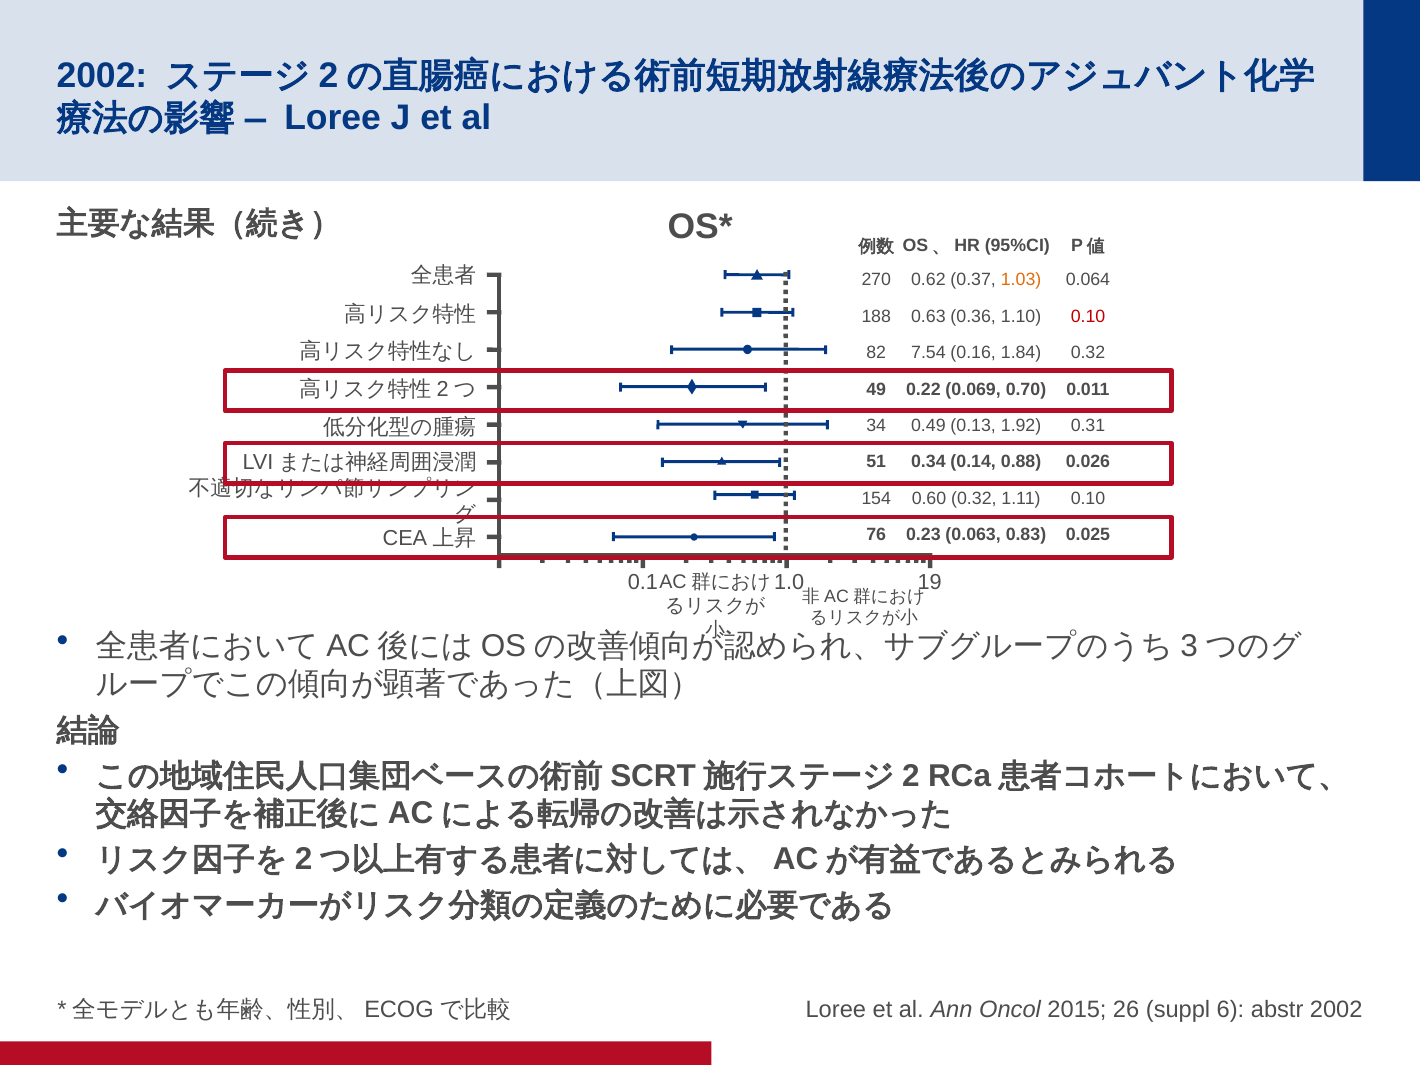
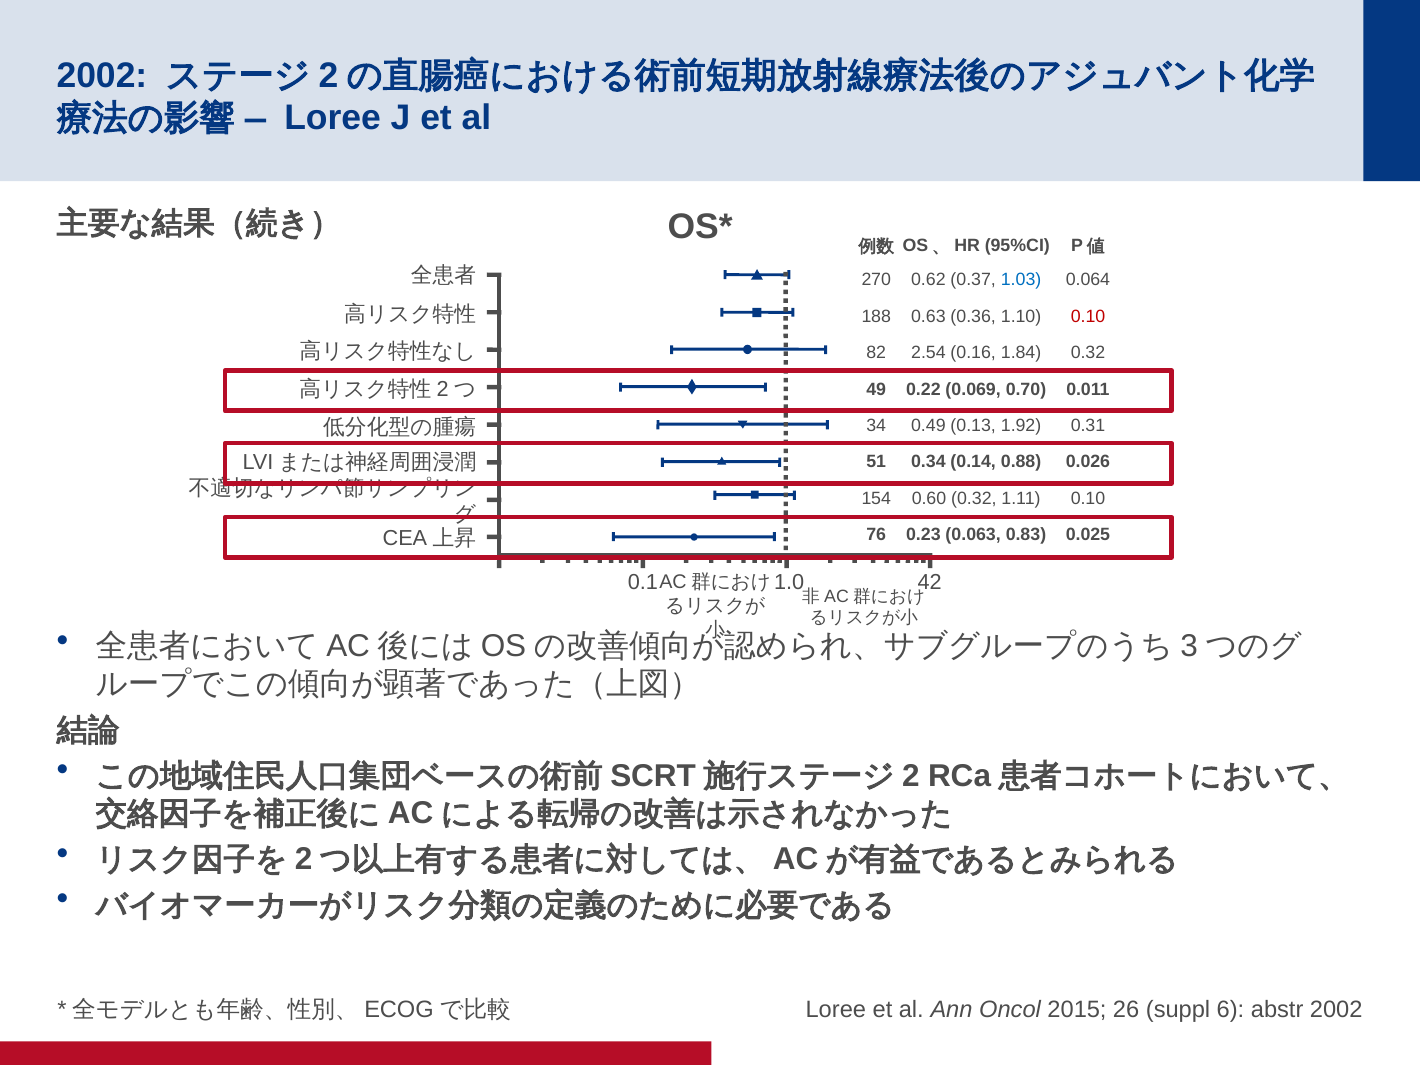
1.03 colour: orange -> blue (1021, 280)
7.54: 7.54 -> 2.54 (928, 353)
19: 19 -> 42 (930, 583)
